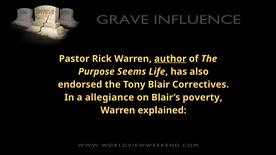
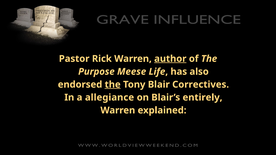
Seems: Seems -> Meese (132, 72)
the underline: none -> present (113, 85)
poverty: poverty -> entirely (202, 98)
